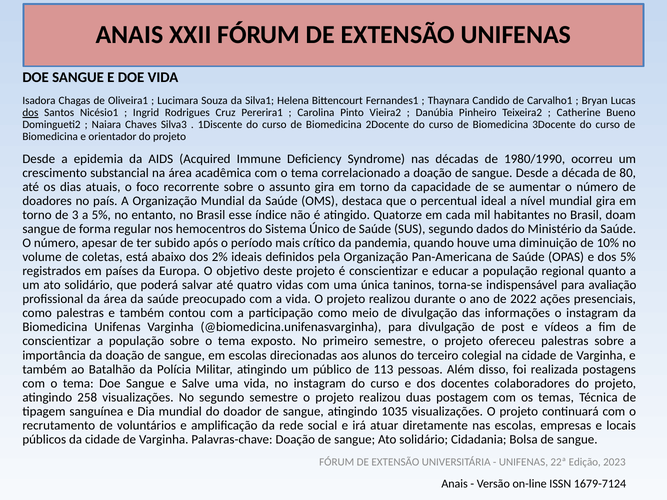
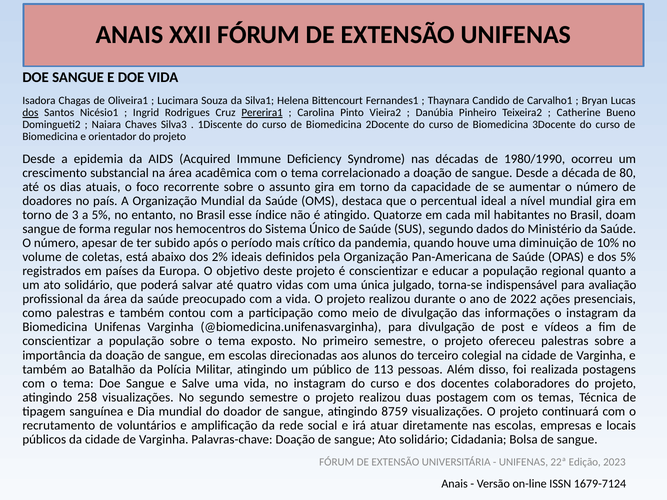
Pererira1 underline: none -> present (262, 113)
taninos: taninos -> julgado (414, 285)
1035: 1035 -> 8759 (395, 411)
